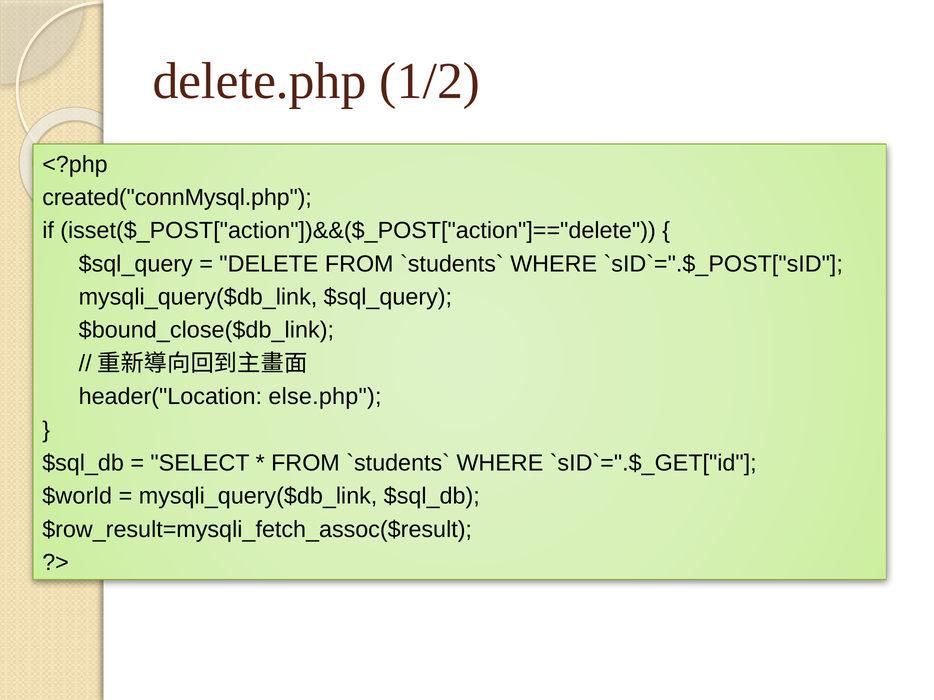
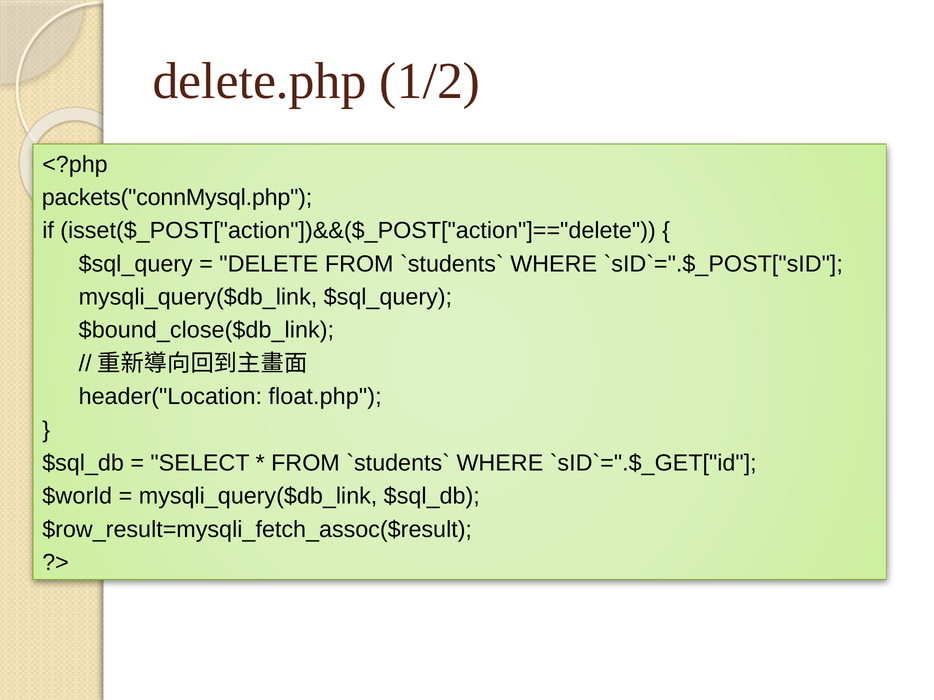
created("connMysql.php: created("connMysql.php -> packets("connMysql.php (177, 198)
else.php: else.php -> float.php (325, 397)
